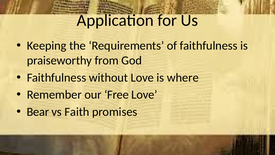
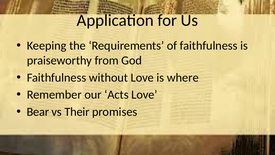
Free: Free -> Acts (116, 95)
Faith: Faith -> Their (77, 112)
